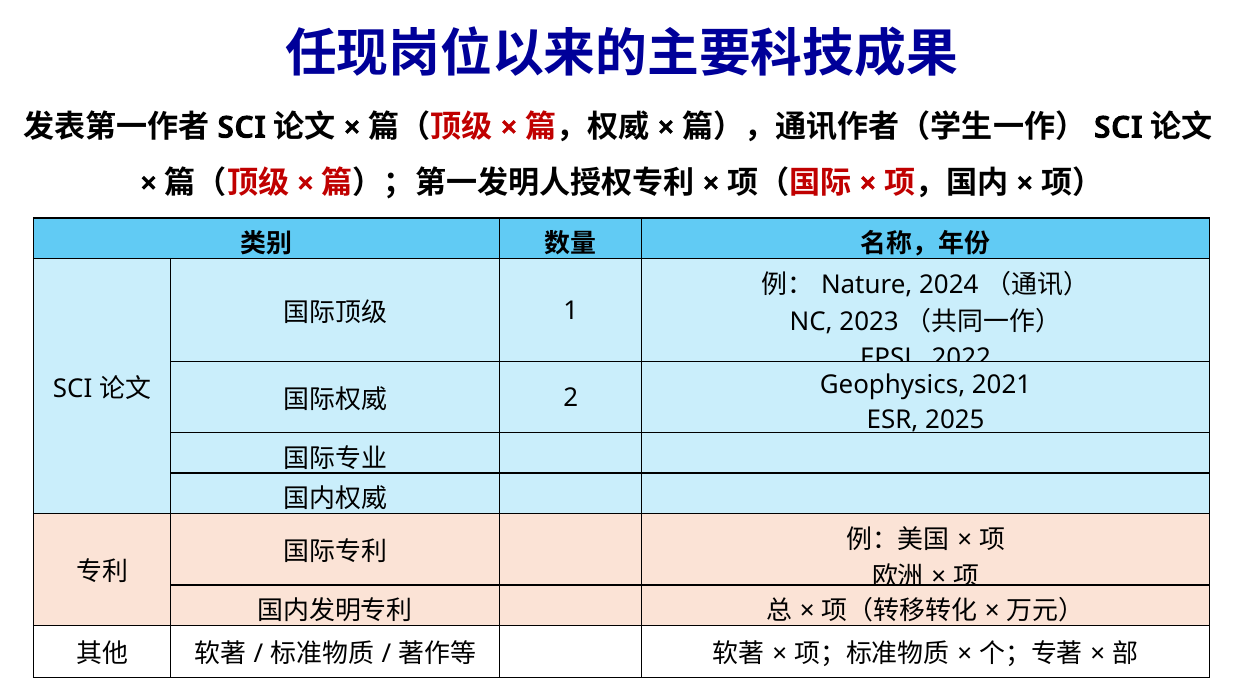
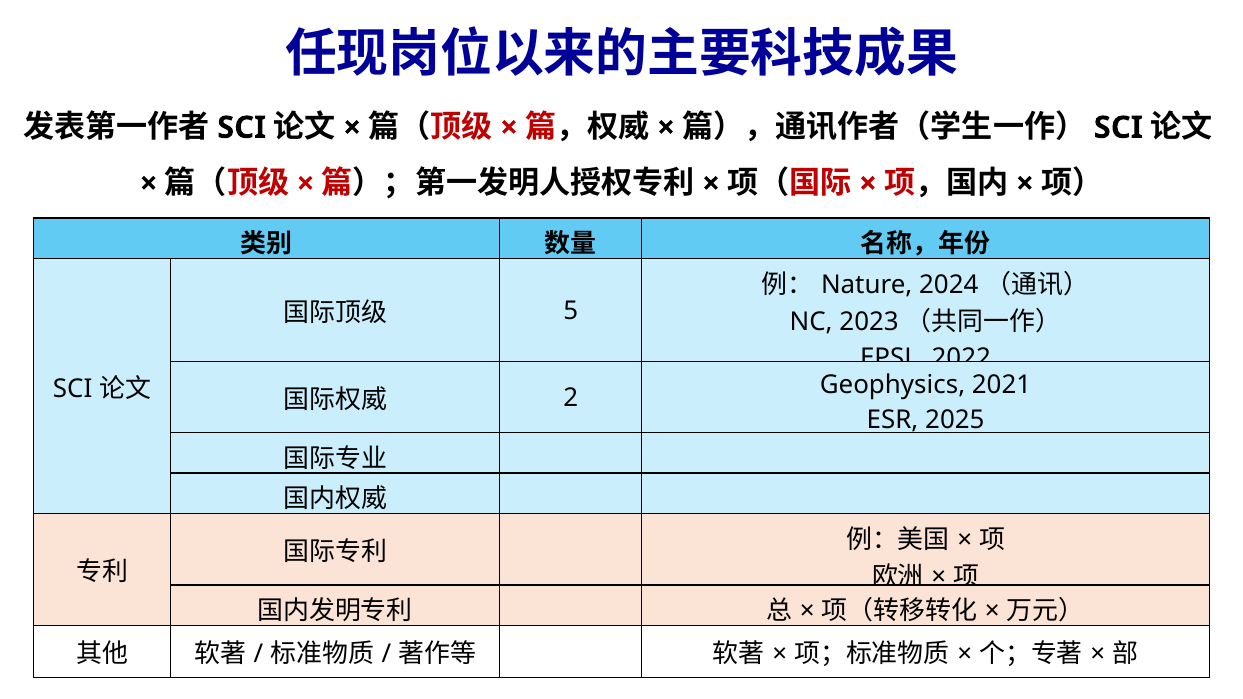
1: 1 -> 5 (571, 311)
